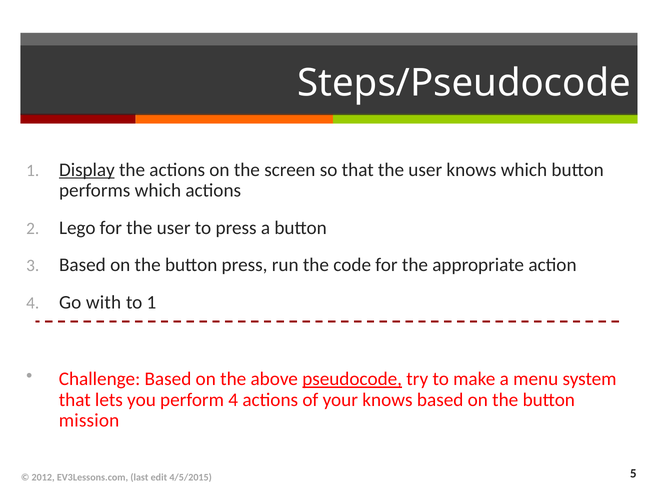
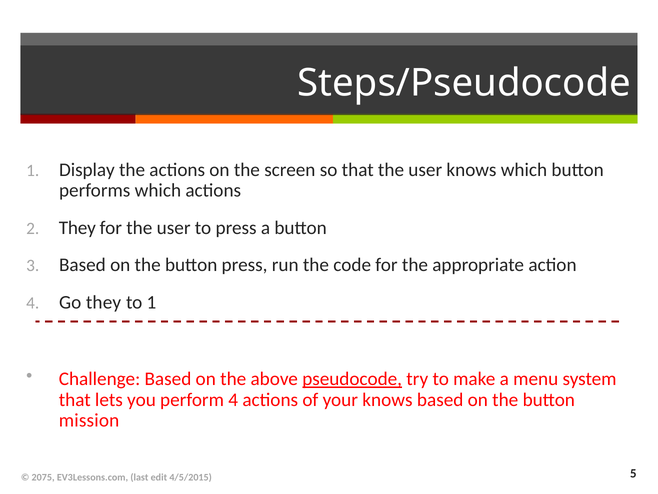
Display underline: present -> none (87, 170)
Lego: Lego -> They (77, 228)
Go with: with -> they (104, 302)
2012: 2012 -> 2075 (43, 477)
